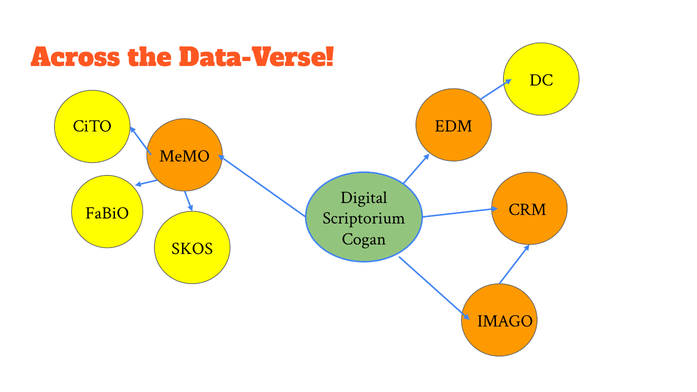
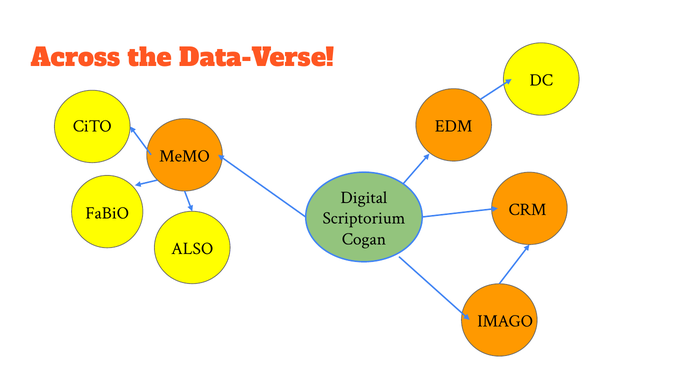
SKOS: SKOS -> ALSO (192, 249)
